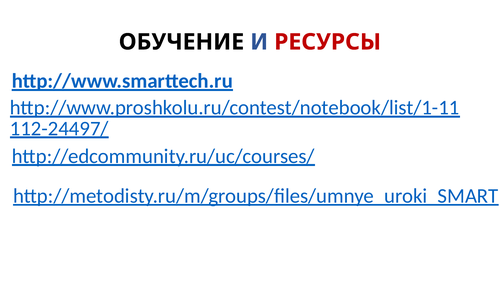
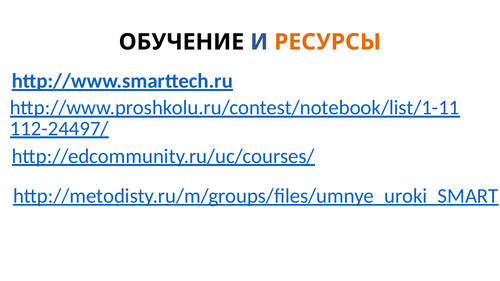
РЕСУРСЫ colour: red -> orange (328, 42)
